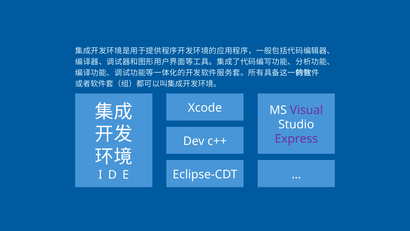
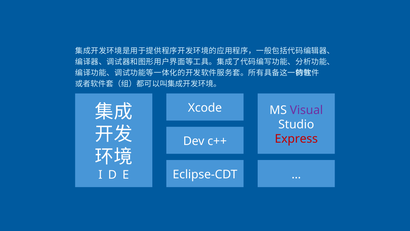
Express colour: purple -> red (296, 139)
